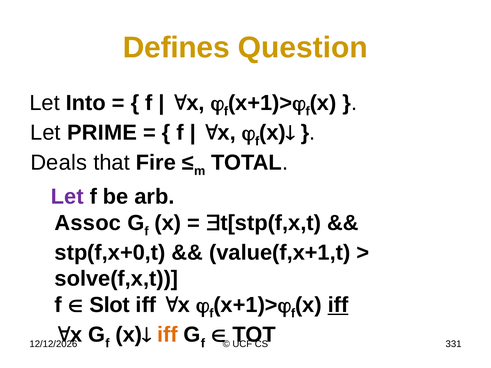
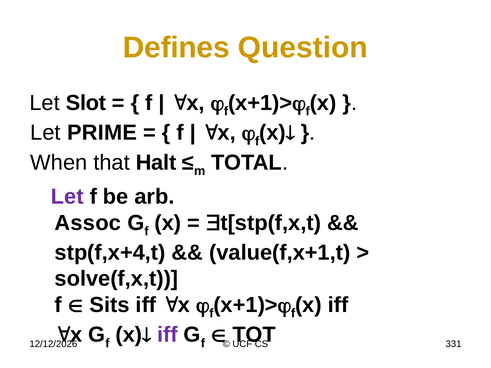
Into: Into -> Slot (86, 103)
Deals: Deals -> When (59, 163)
Fire: Fire -> Halt (156, 163)
stp(f,x+0,t: stp(f,x+0,t -> stp(f,x+4,t (110, 253)
Slot: Slot -> Sits (110, 305)
iff underline: present -> none (338, 305)
iff colour: orange -> purple (167, 335)
